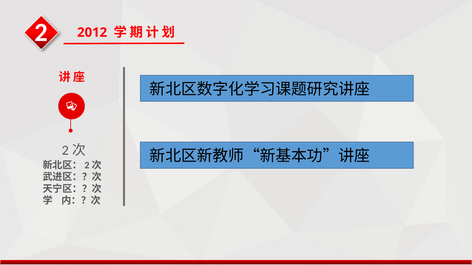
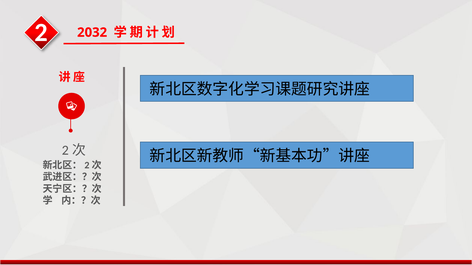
2012: 2012 -> 2032 (92, 33)
